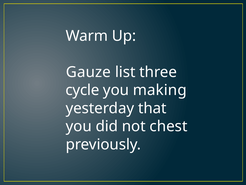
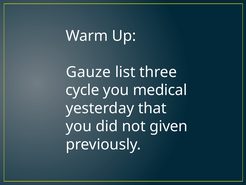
making: making -> medical (160, 90)
chest: chest -> given (169, 126)
